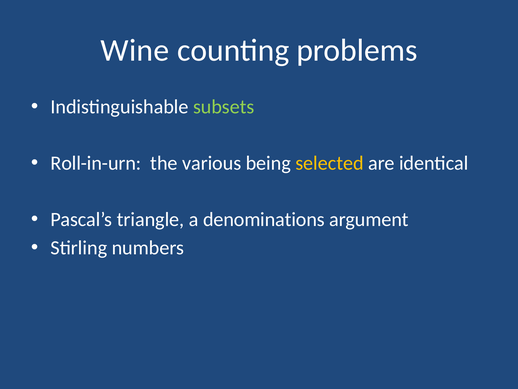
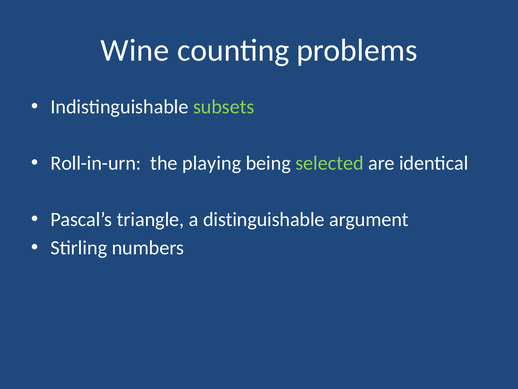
various: various -> playing (212, 163)
selected colour: yellow -> light green (330, 163)
denominations: denominations -> distinguishable (264, 219)
